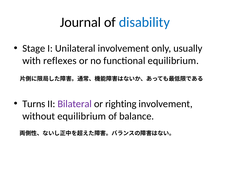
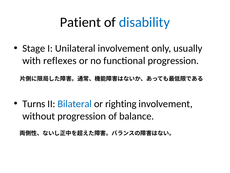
Journal: Journal -> Patient (80, 22)
functional equilibrium: equilibrium -> progression (173, 61)
Bilateral colour: purple -> blue (75, 104)
without equilibrium: equilibrium -> progression (82, 116)
